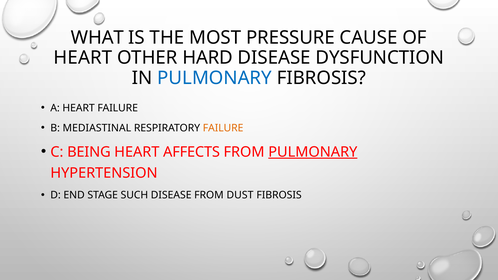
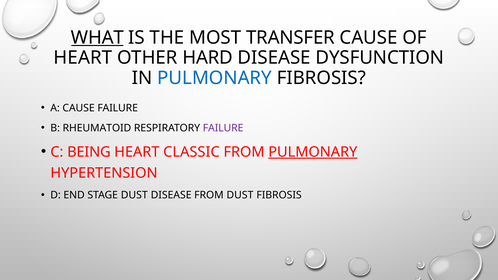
WHAT underline: none -> present (97, 38)
PRESSURE: PRESSURE -> TRANSFER (290, 38)
A HEART: HEART -> CAUSE (79, 108)
MEDIASTINAL: MEDIASTINAL -> RHEUMATOID (97, 128)
FAILURE colour: orange -> purple (223, 128)
AFFECTS: AFFECTS -> CLASSIC (191, 152)
STAGE SUCH: SUCH -> DUST (134, 195)
